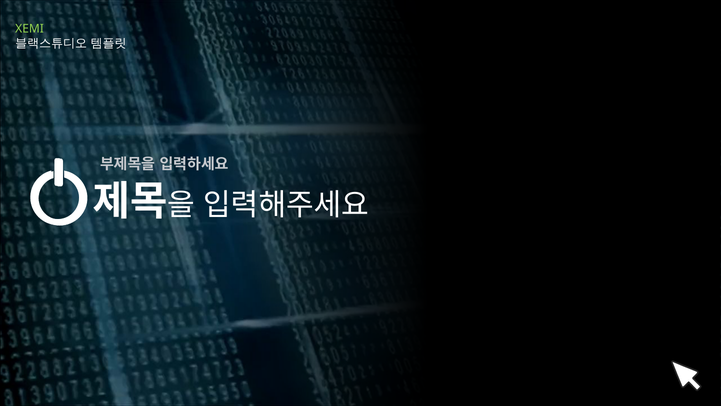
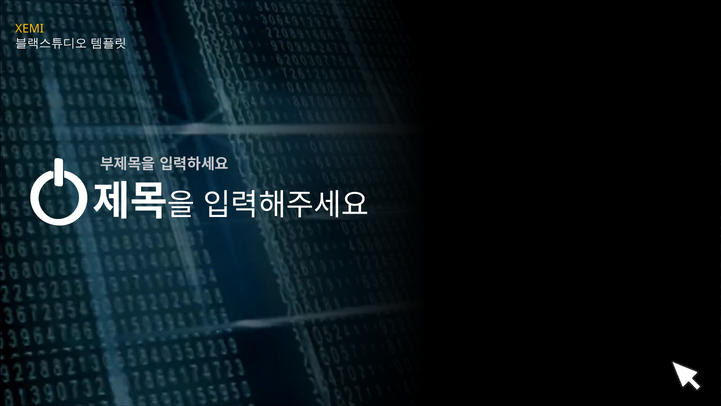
XEMI colour: light green -> yellow (30, 29)
